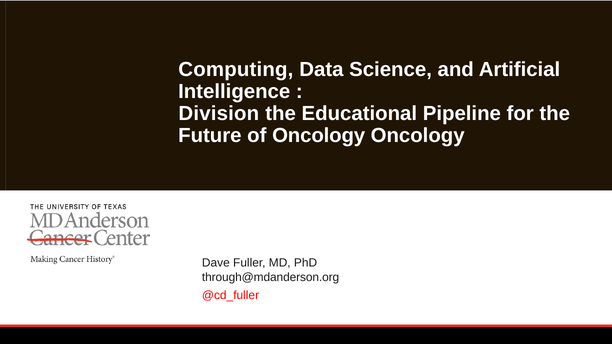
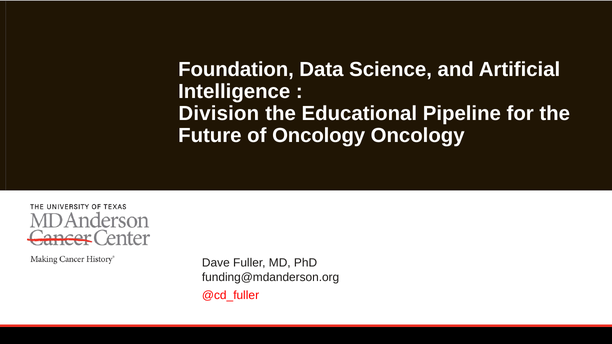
Computing: Computing -> Foundation (236, 70)
through@mdanderson.org: through@mdanderson.org -> funding@mdanderson.org (271, 277)
